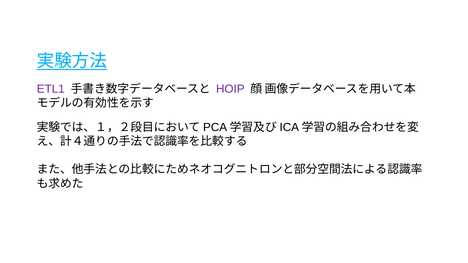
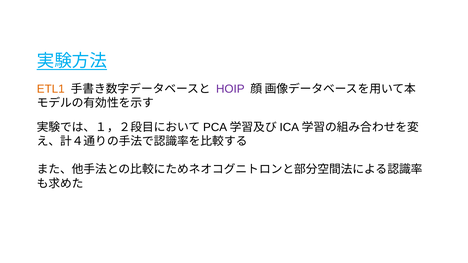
ETL1 colour: purple -> orange (51, 89)
